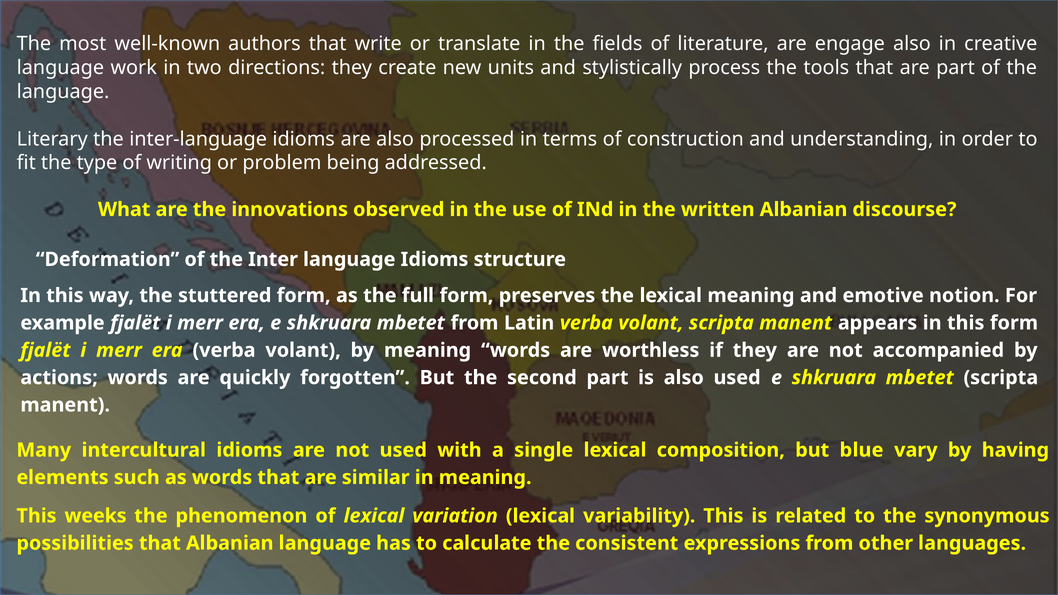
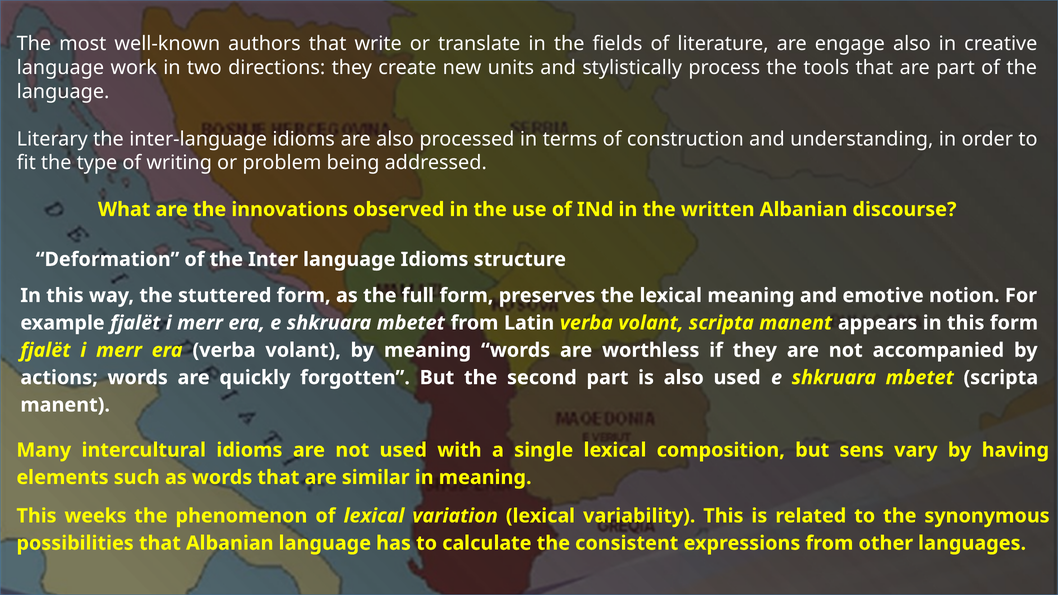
blue: blue -> sens (862, 450)
